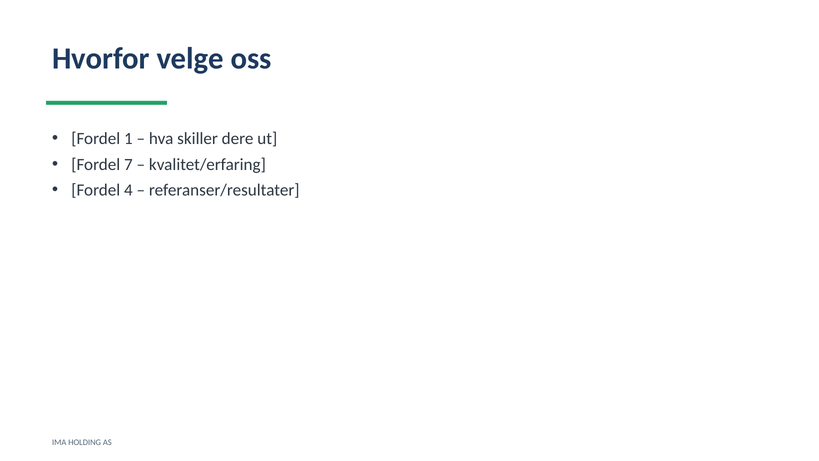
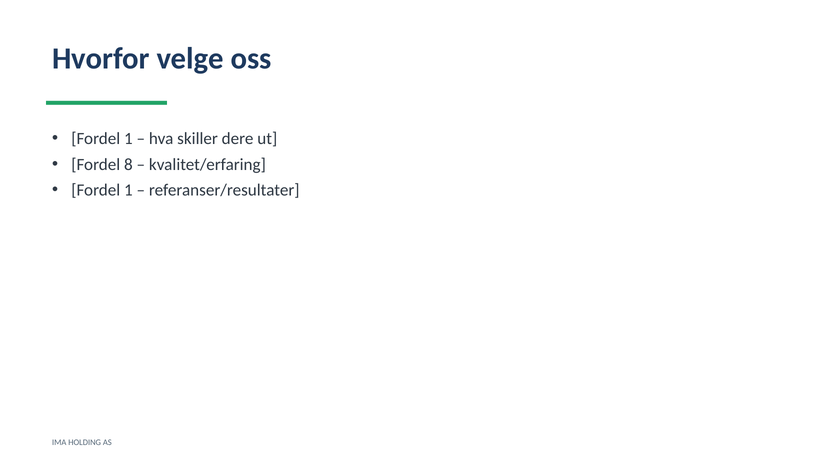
7: 7 -> 8 (128, 164)
4: 4 -> 1 (128, 190)
